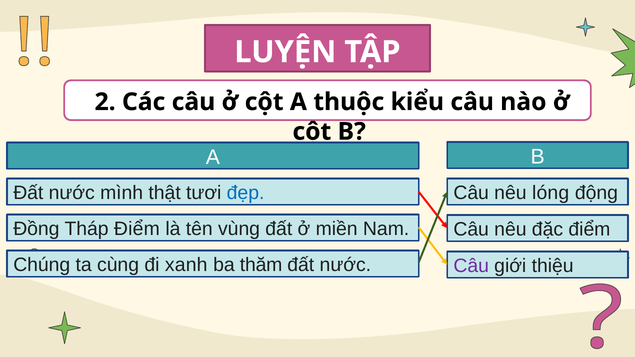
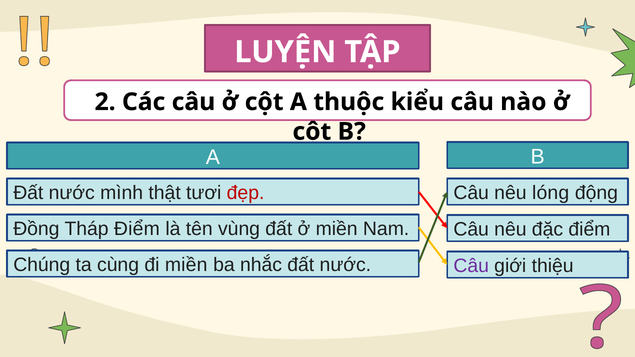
đẹp colour: blue -> red (246, 193)
đi xanh: xanh -> miền (186, 265)
thăm: thăm -> nhắc (261, 265)
